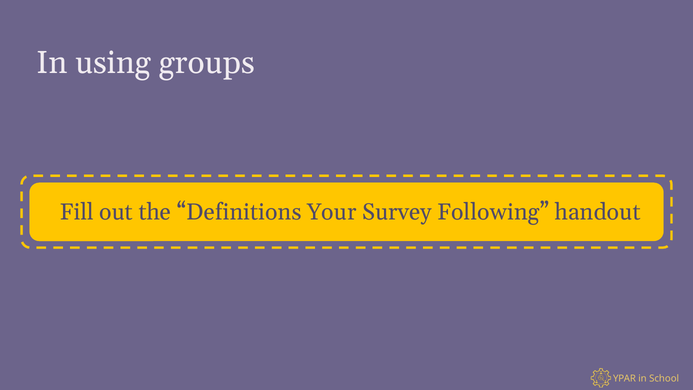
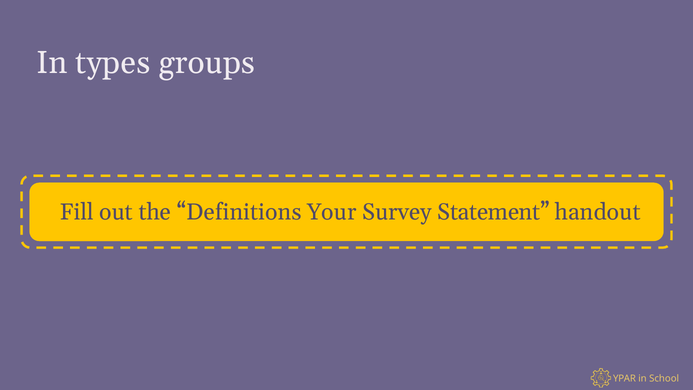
using: using -> types (113, 63)
Following: Following -> Statement (493, 212)
